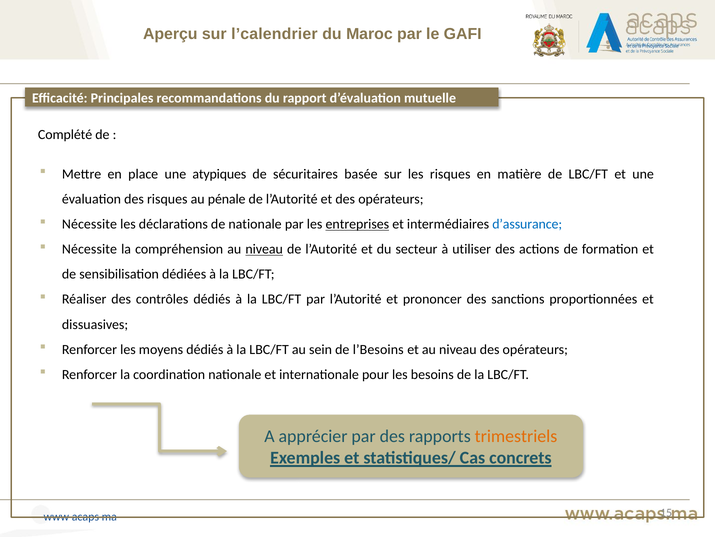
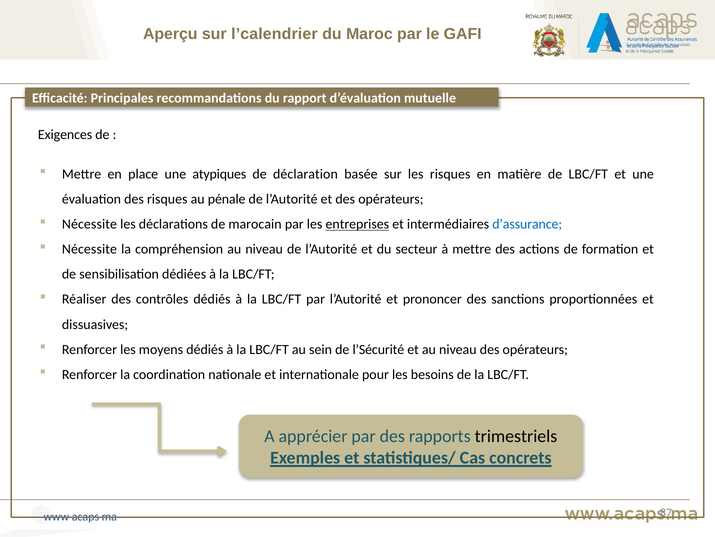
Complété: Complété -> Exigences (65, 135)
sécuritaires: sécuritaires -> déclaration (305, 174)
de nationale: nationale -> marocain (255, 224)
niveau underline: present -> none (264, 249)
à utiliser: utiliser -> mettre (472, 249)
l’Besoins: l’Besoins -> l’Sécurité (378, 349)
trimestriels colour: orange -> black (516, 436)
15: 15 -> 87 (666, 512)
